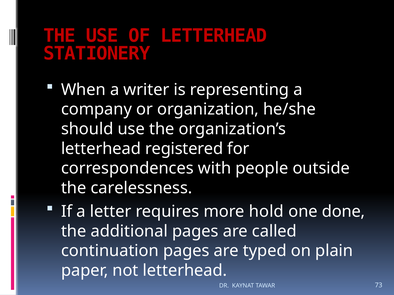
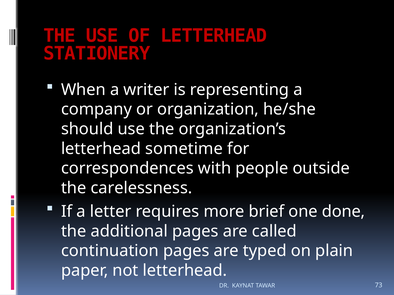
registered: registered -> sometime (184, 149)
hold: hold -> brief (266, 212)
